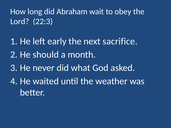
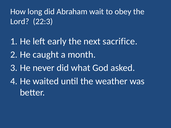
should: should -> caught (46, 55)
